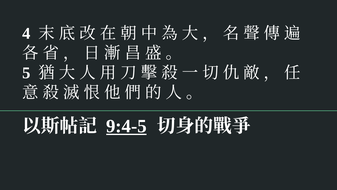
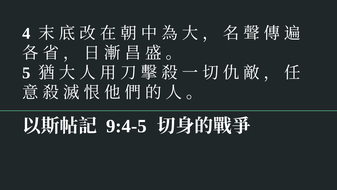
9:4-5 underline: present -> none (126, 126)
